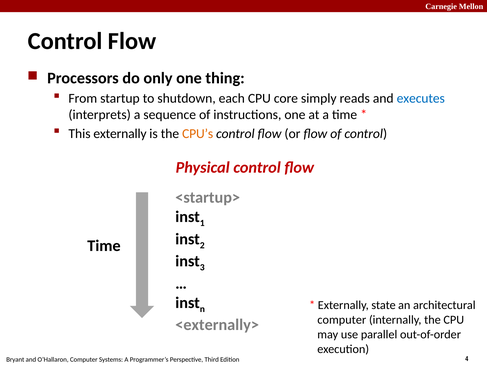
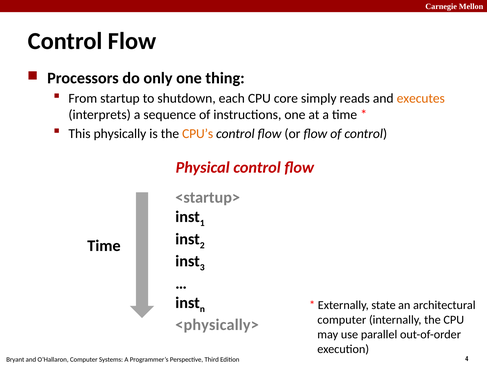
executes colour: blue -> orange (421, 99)
This externally: externally -> physically (120, 134)
<externally>: <externally> -> <physically> (217, 325)
